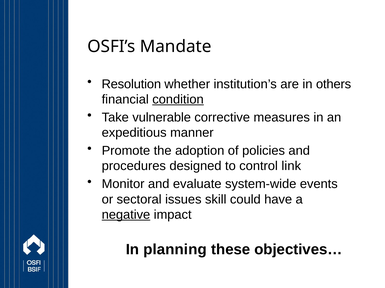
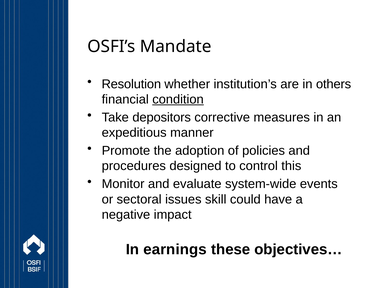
vulnerable: vulnerable -> depositors (162, 118)
link: link -> this (291, 166)
negative underline: present -> none (126, 215)
planning: planning -> earnings (175, 250)
